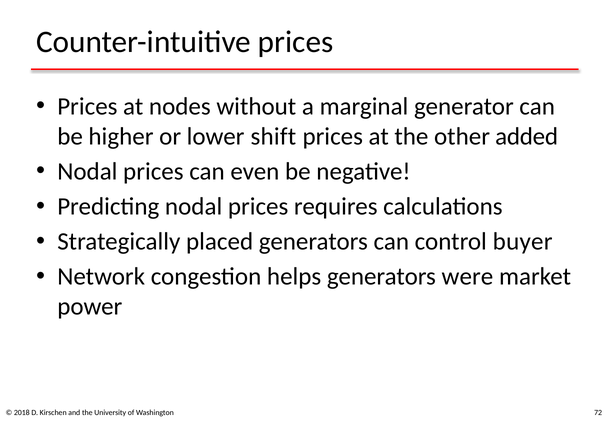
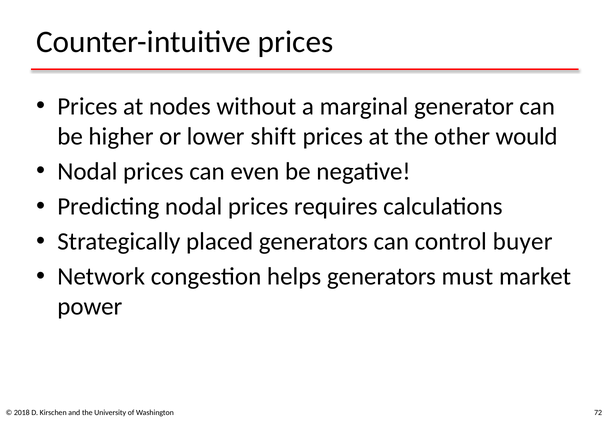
added: added -> would (527, 137)
were: were -> must (467, 277)
